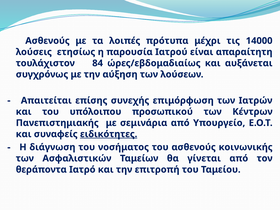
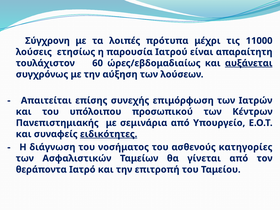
Ασθενούς: Ασθενούς -> Σύγχρονη (47, 41)
14000: 14000 -> 11000 (259, 41)
84: 84 -> 60 (98, 63)
αυξάνεται underline: none -> present (249, 63)
κοινωνικής: κοινωνικής -> κατηγορίες (246, 147)
